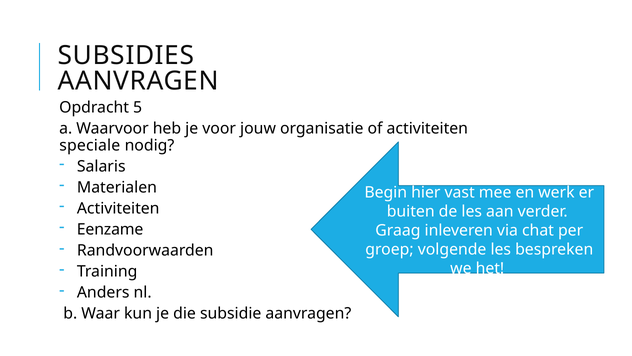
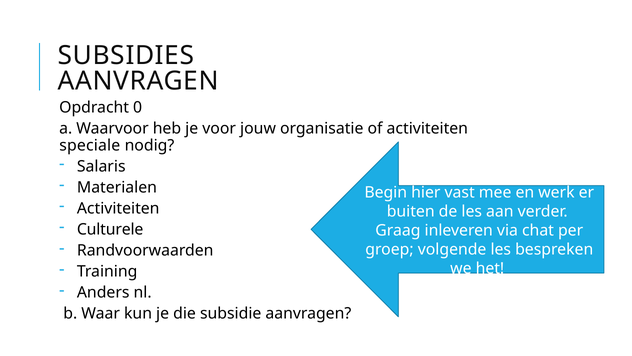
5: 5 -> 0 (138, 107)
Eenzame: Eenzame -> Culturele (110, 229)
